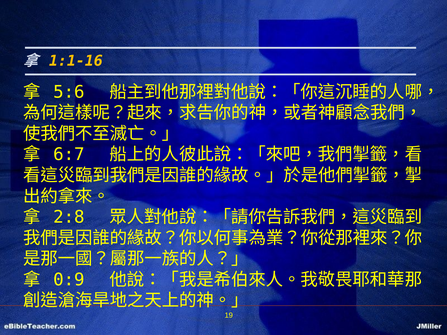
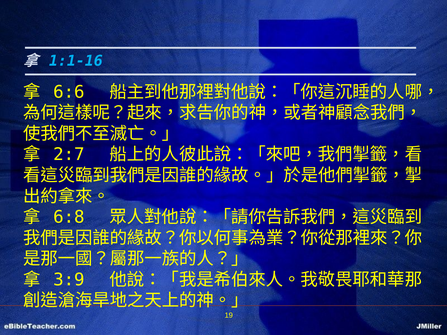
1:1-16 colour: yellow -> light blue (76, 61)
5:6: 5:6 -> 6:6 (69, 92)
6:7: 6:7 -> 2:7 (69, 155)
2:8: 2:8 -> 6:8 (69, 217)
0:9: 0:9 -> 3:9 (69, 280)
